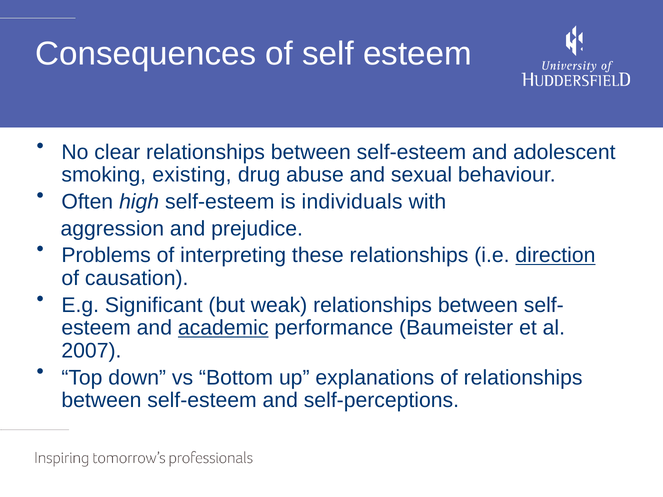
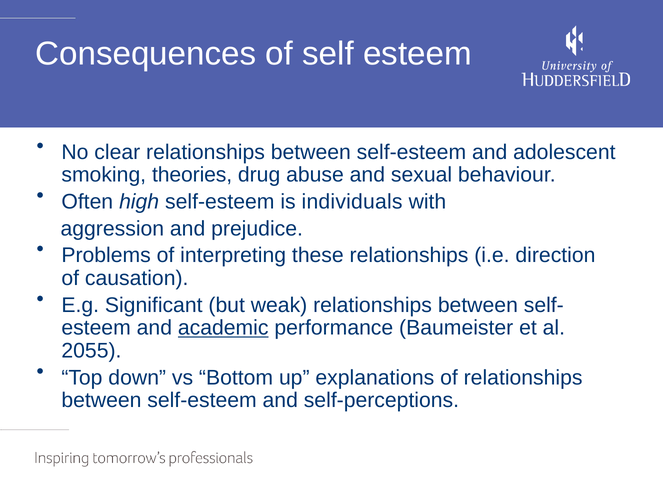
existing: existing -> theories (192, 175)
direction underline: present -> none (555, 256)
2007: 2007 -> 2055 (91, 351)
